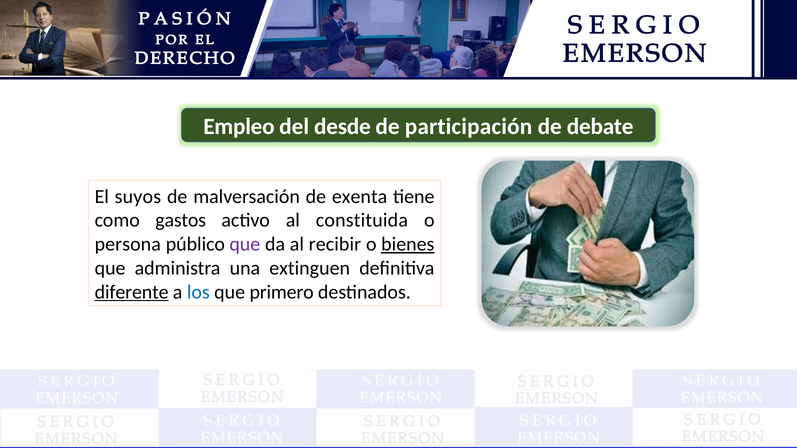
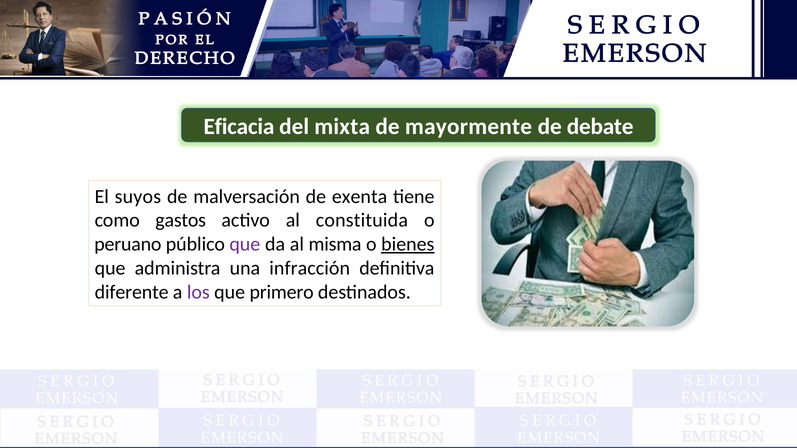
Empleo: Empleo -> Eficacia (239, 127)
desde: desde -> mixta (342, 127)
participación: participación -> mayormente (468, 127)
persona: persona -> peruano (128, 244)
recibir: recibir -> misma (335, 244)
extinguen: extinguen -> infracción (310, 268)
diferente underline: present -> none (132, 292)
los colour: blue -> purple (198, 292)
